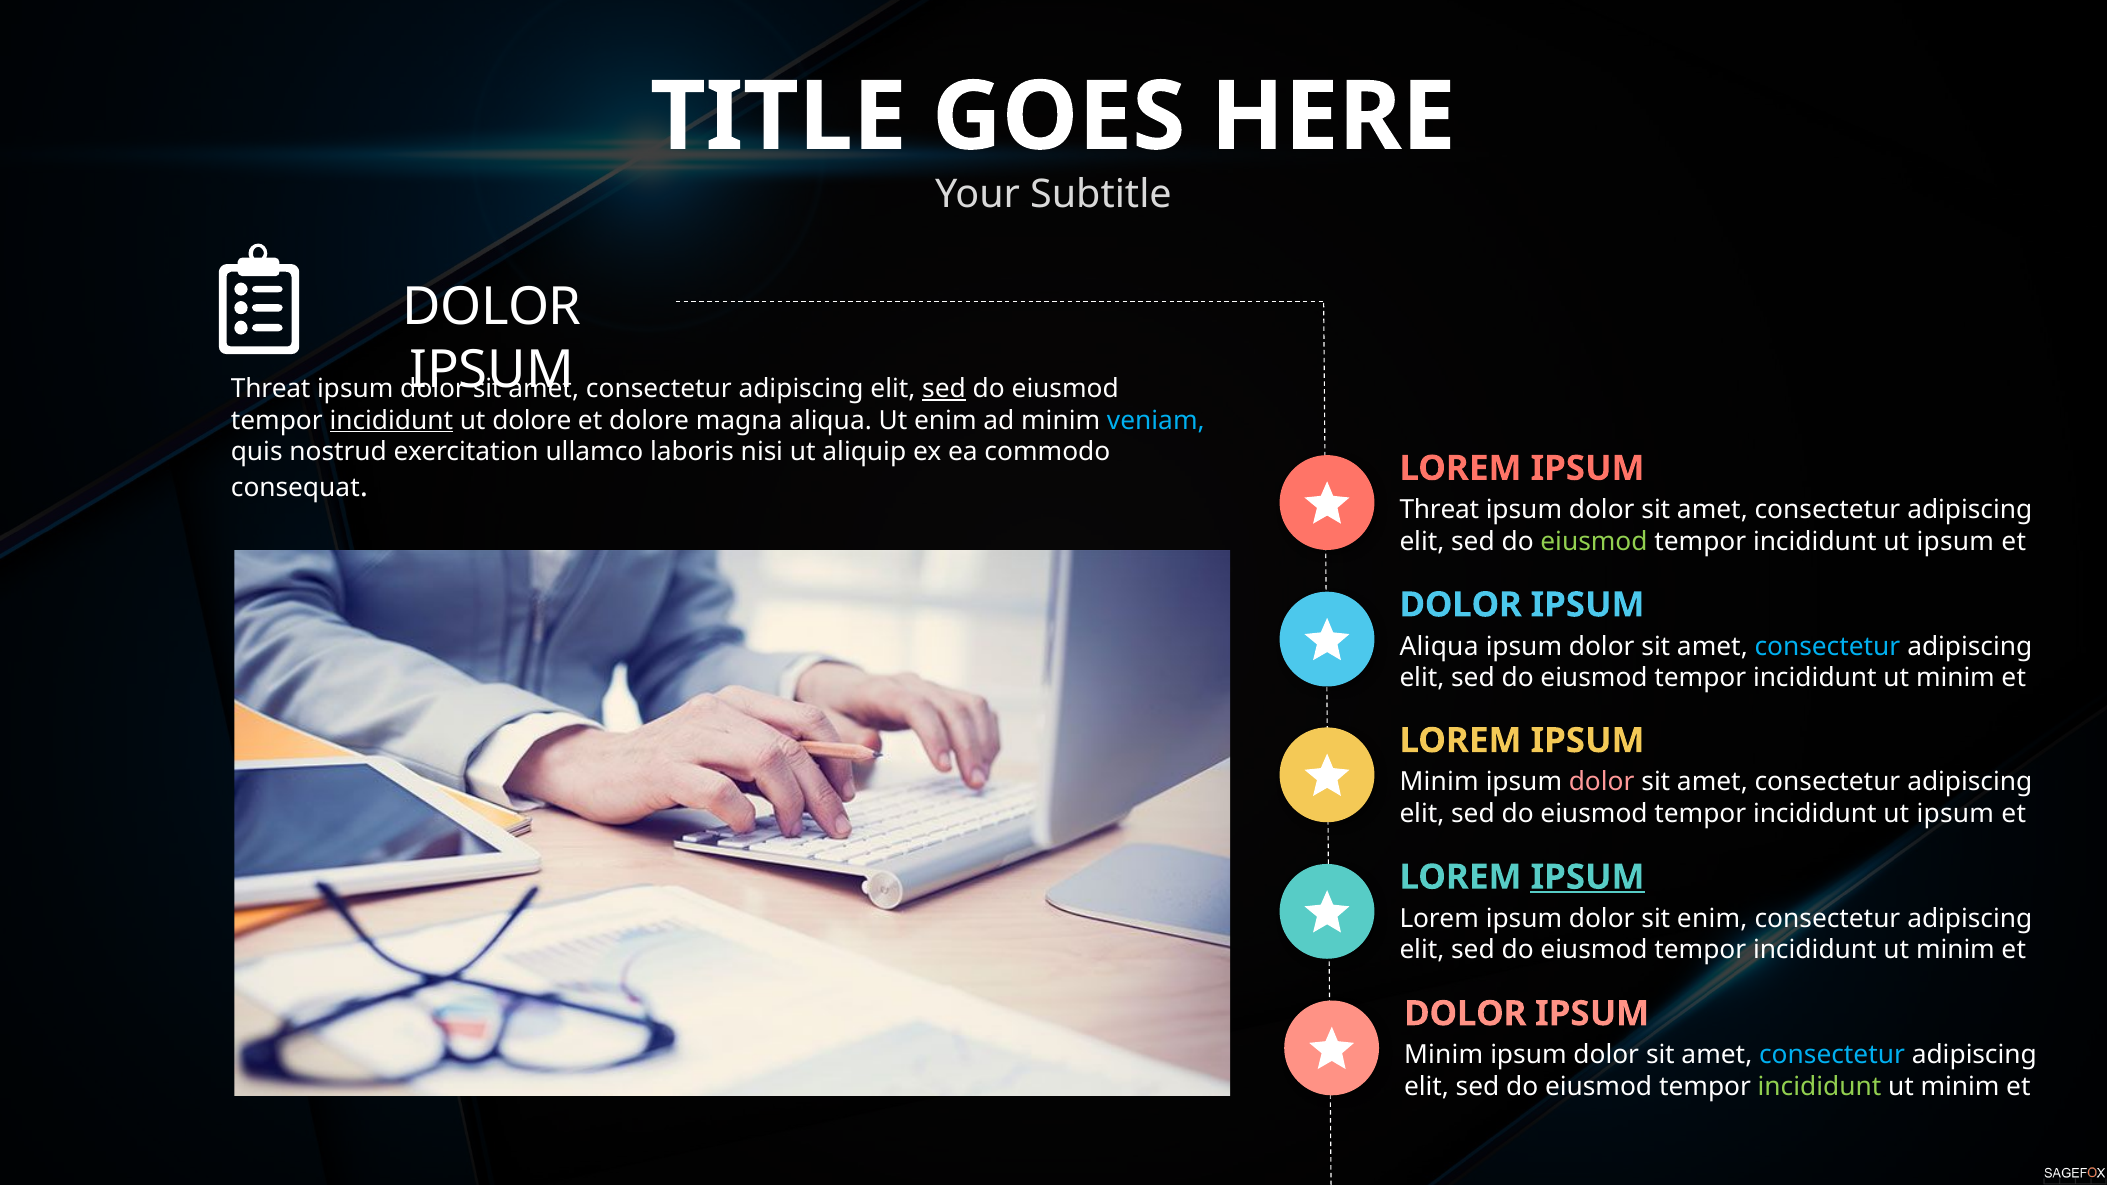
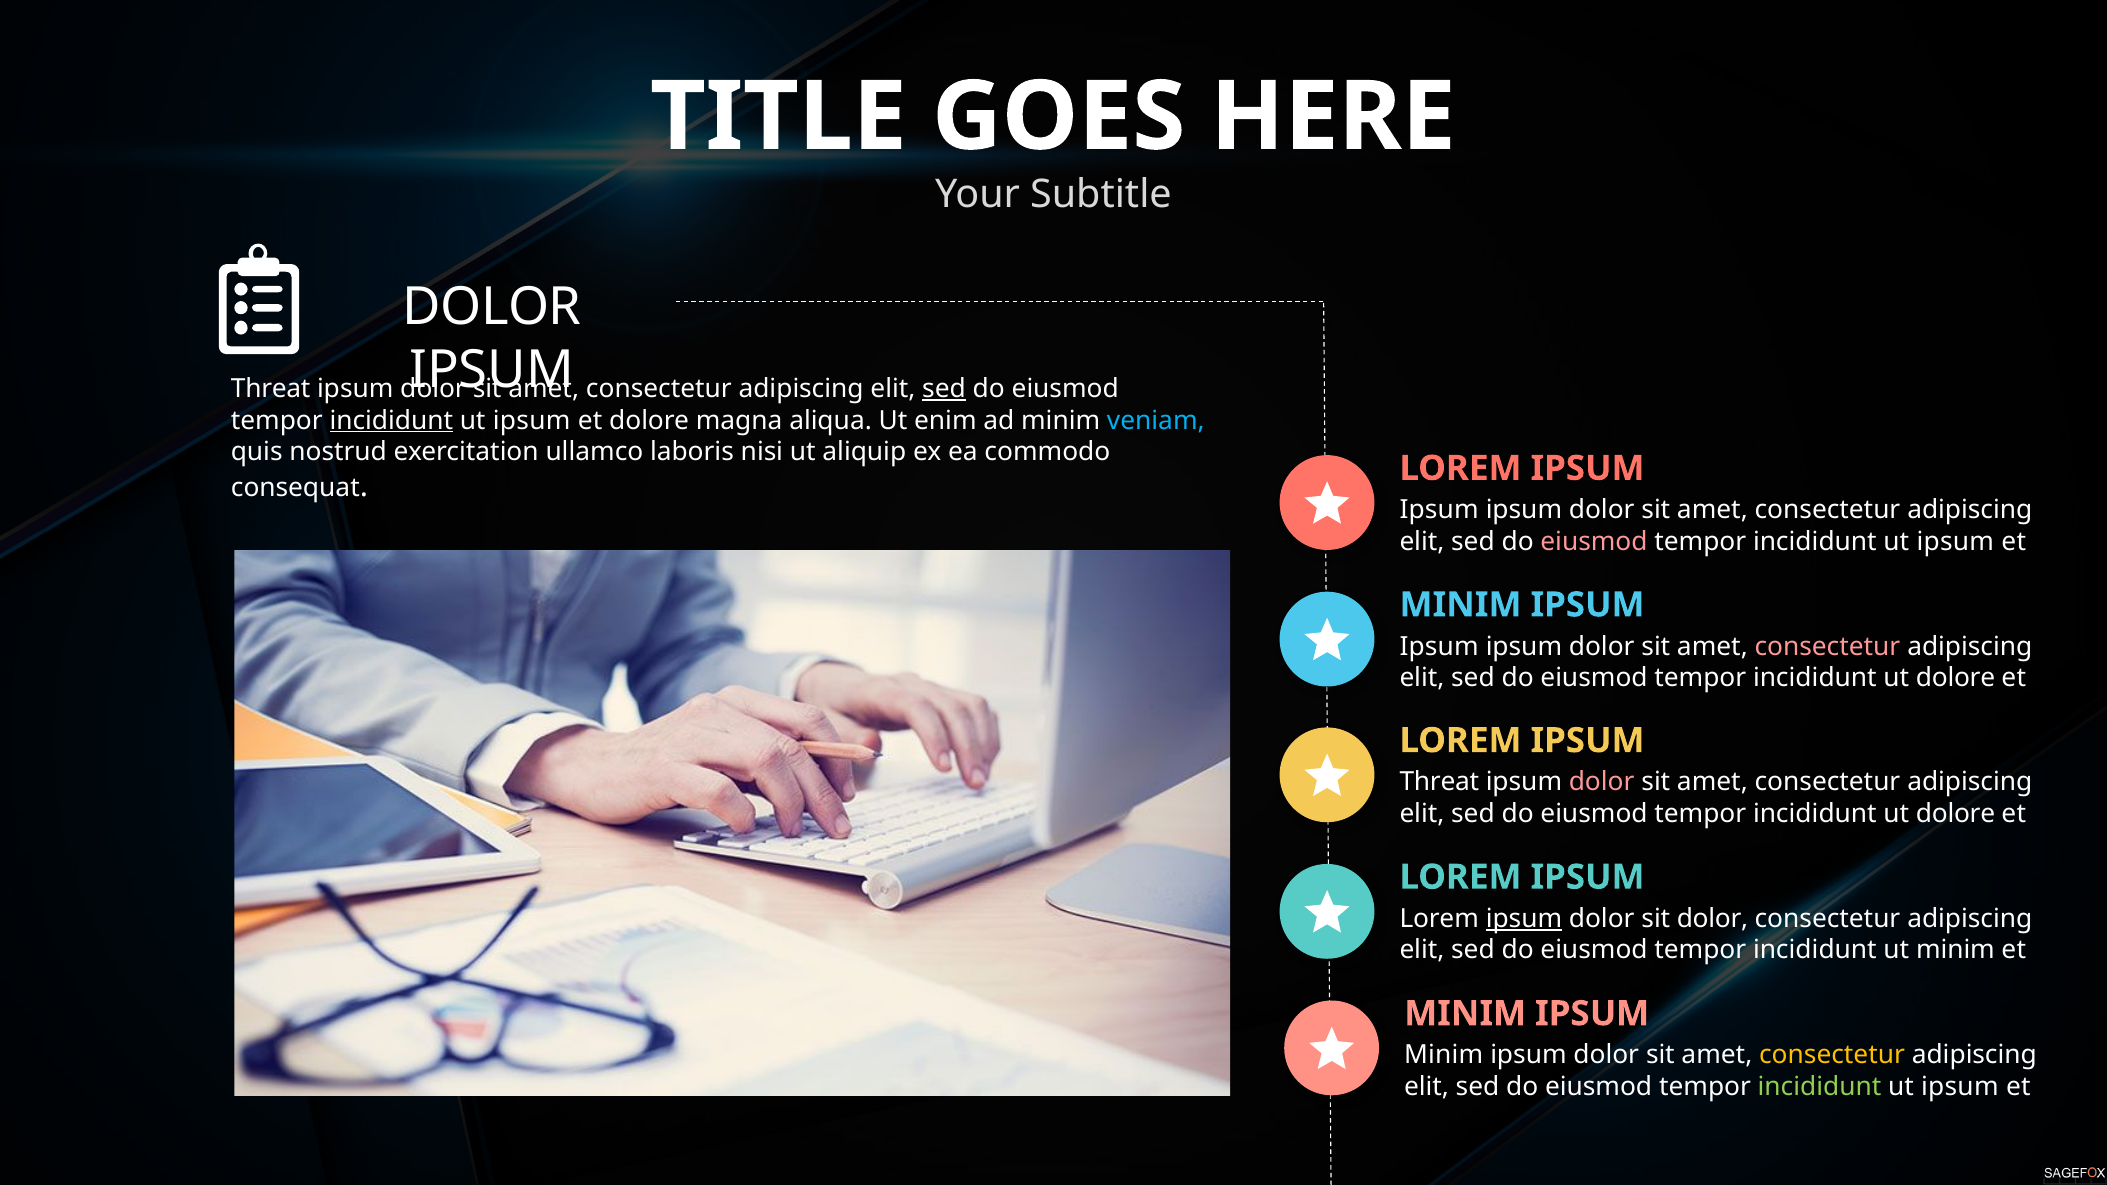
dolore: dolore -> ipsum (532, 420)
Threat: Threat -> Ipsum (1439, 510)
eiusmod colour: light green -> pink (1594, 542)
DOLOR: DOLOR -> MINIM (1461, 605)
Aliqua: Aliqua -> Ipsum (1439, 646)
consectetur colour: light blue -> pink (1827, 646)
minim: minim -> dolore (1956, 678)
Minim: Minim -> Threat (1439, 782)
ipsum: ipsum -> dolore (1956, 814)
IPSUM underline: present -> none (1588, 877)
ipsum underline: none -> present (1524, 919)
sit enim: enim -> dolor (1713, 919)
DOLOR: DOLOR -> MINIM (1465, 1014)
consectetur colour: light blue -> yellow (1832, 1055)
minim: minim -> ipsum (1960, 1087)
